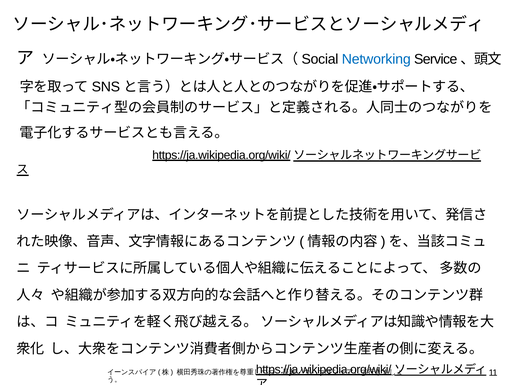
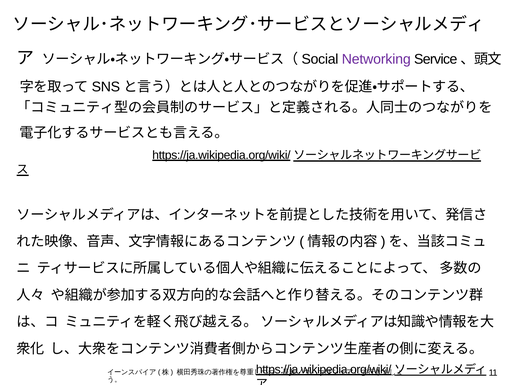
Networking colour: blue -> purple (376, 59)
